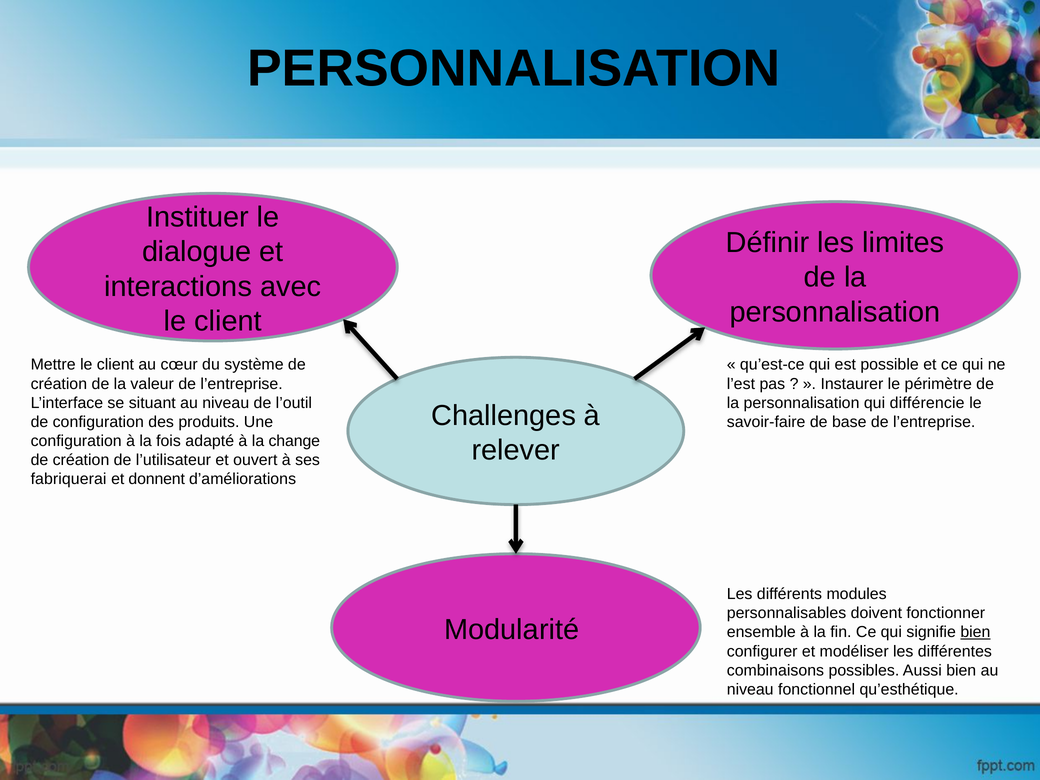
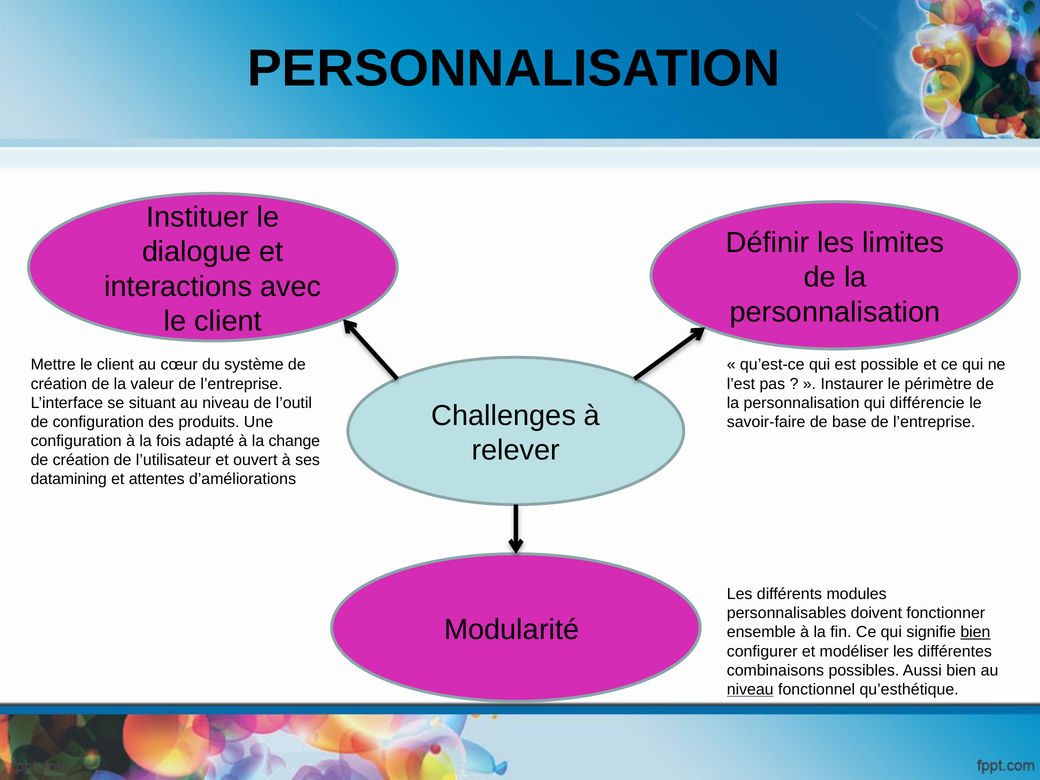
fabriquerai: fabriquerai -> datamining (69, 479)
donnent: donnent -> attentes (157, 479)
niveau underline: none -> present (750, 689)
